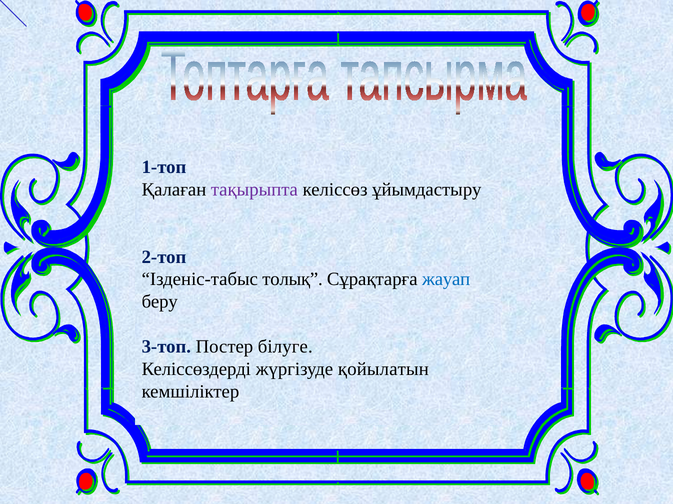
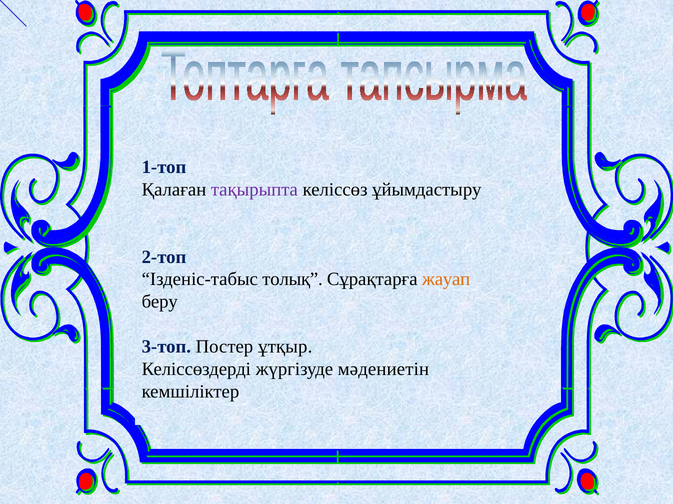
жауап colour: blue -> orange (446, 280)
білуге: білуге -> ұтқыр (285, 347)
қойылатын: қойылатын -> мәдениетін (383, 370)
